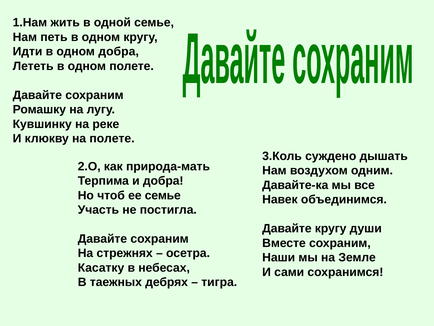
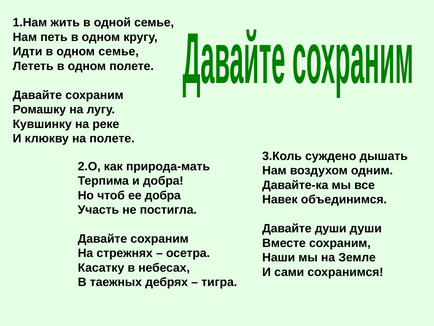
одном добра: добра -> семье (119, 52)
ее семье: семье -> добра (163, 195)
Давайте кругу: кругу -> души (331, 228)
